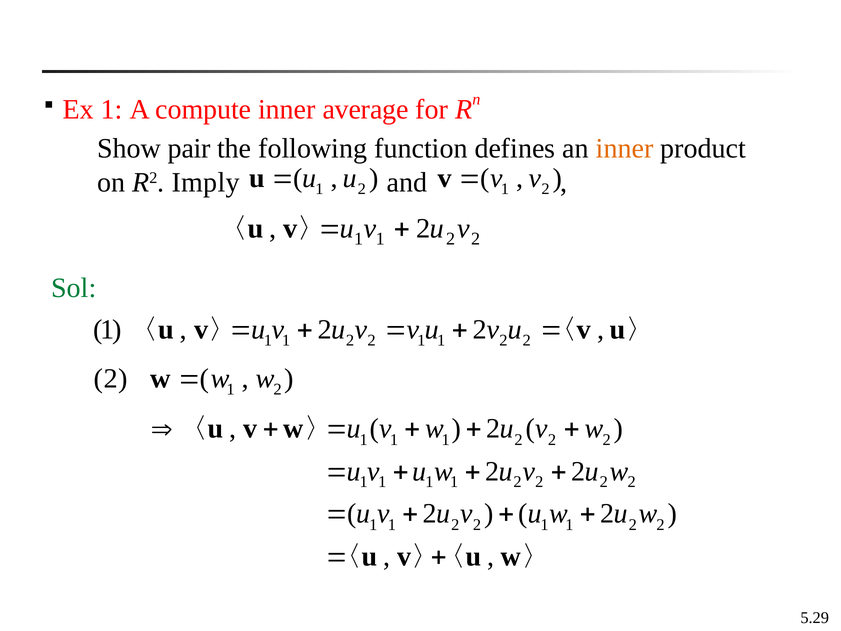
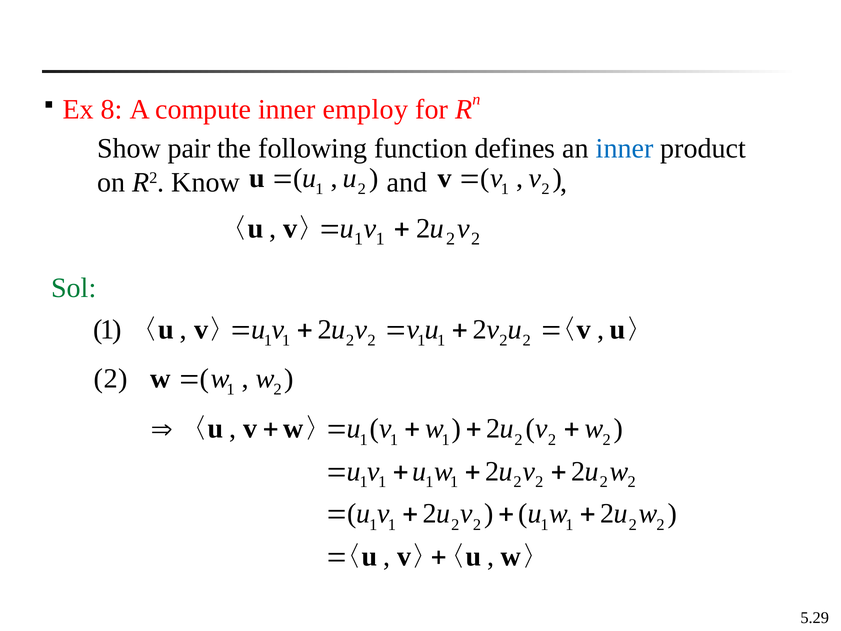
Ex 1: 1 -> 8 (112, 109)
average: average -> employ (365, 109)
inner colour: orange -> blue (625, 149)
Imply: Imply -> Know (206, 182)
